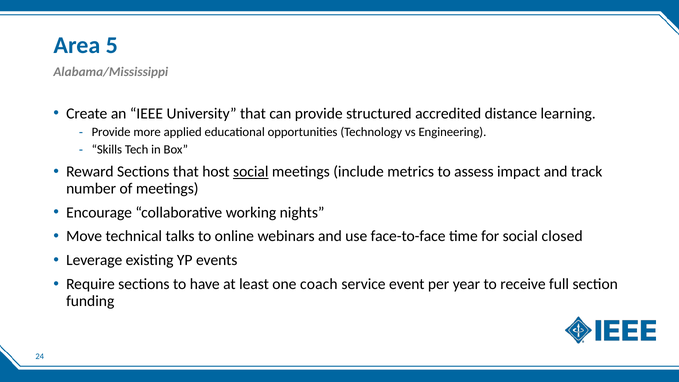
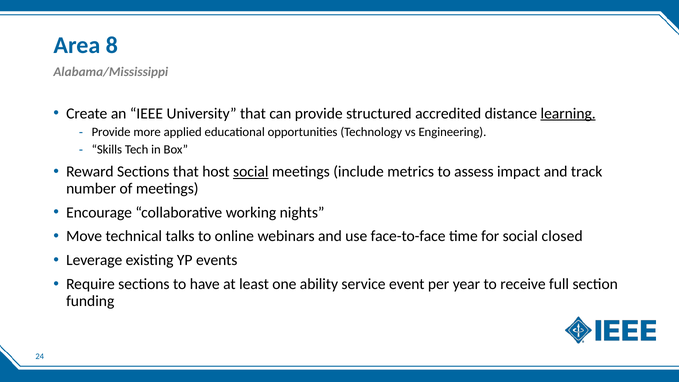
5: 5 -> 8 (112, 45)
learning underline: none -> present (568, 113)
coach: coach -> ability (319, 284)
